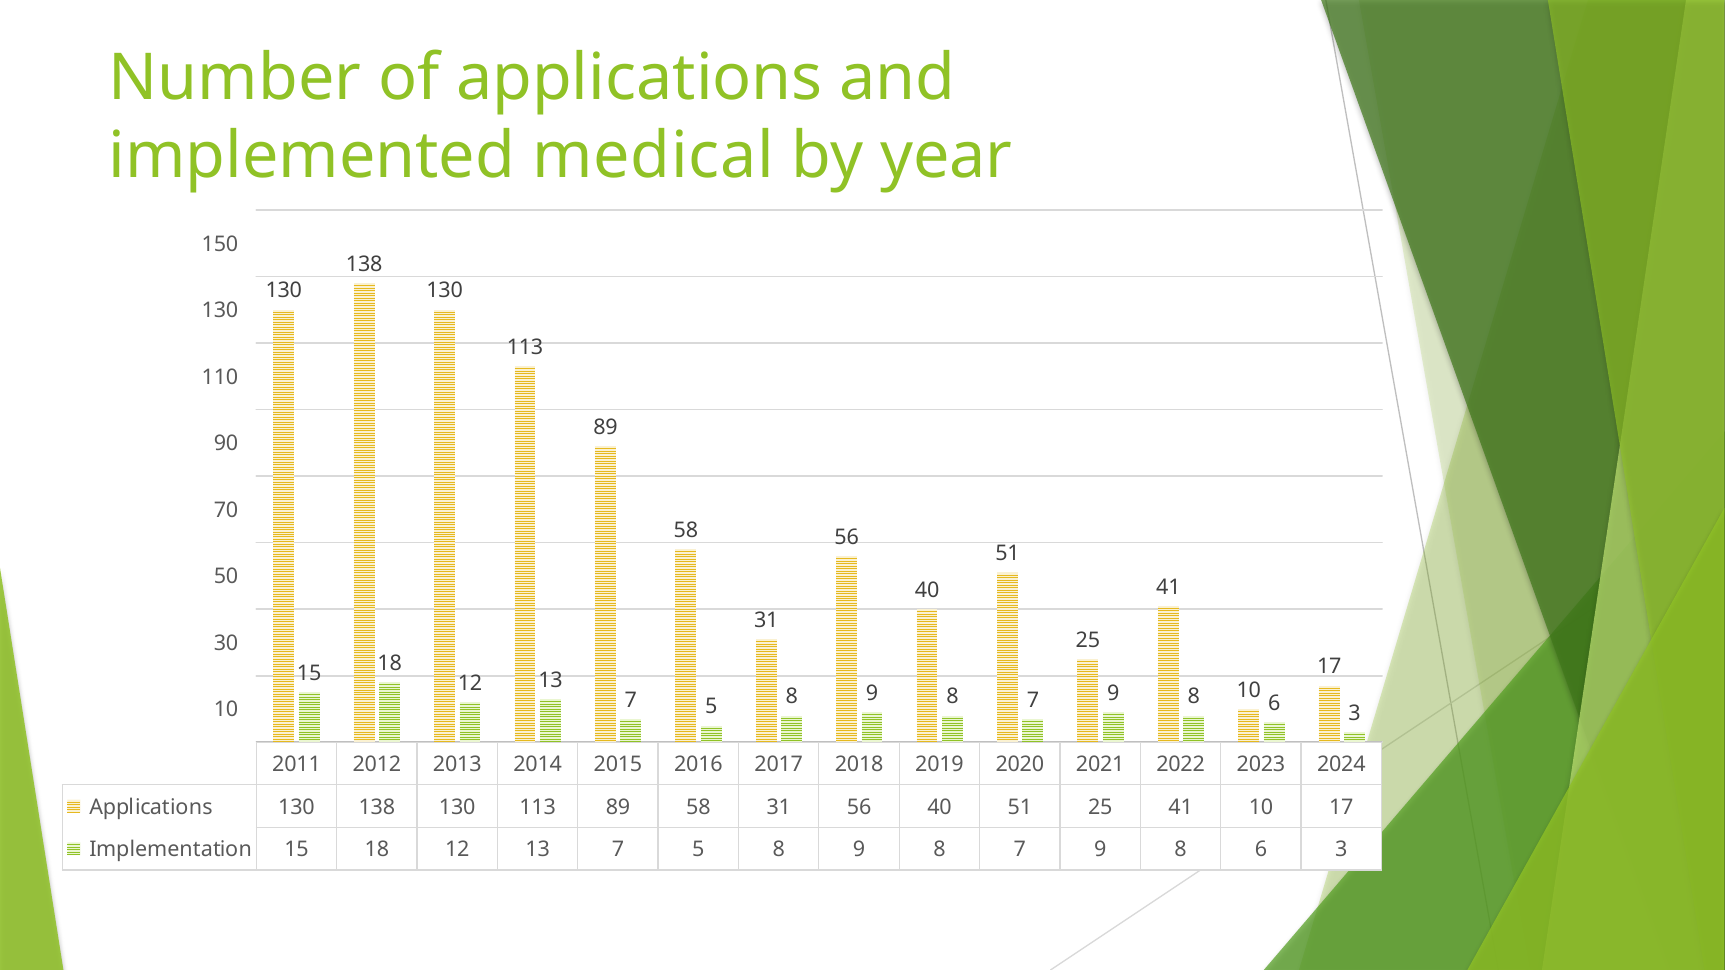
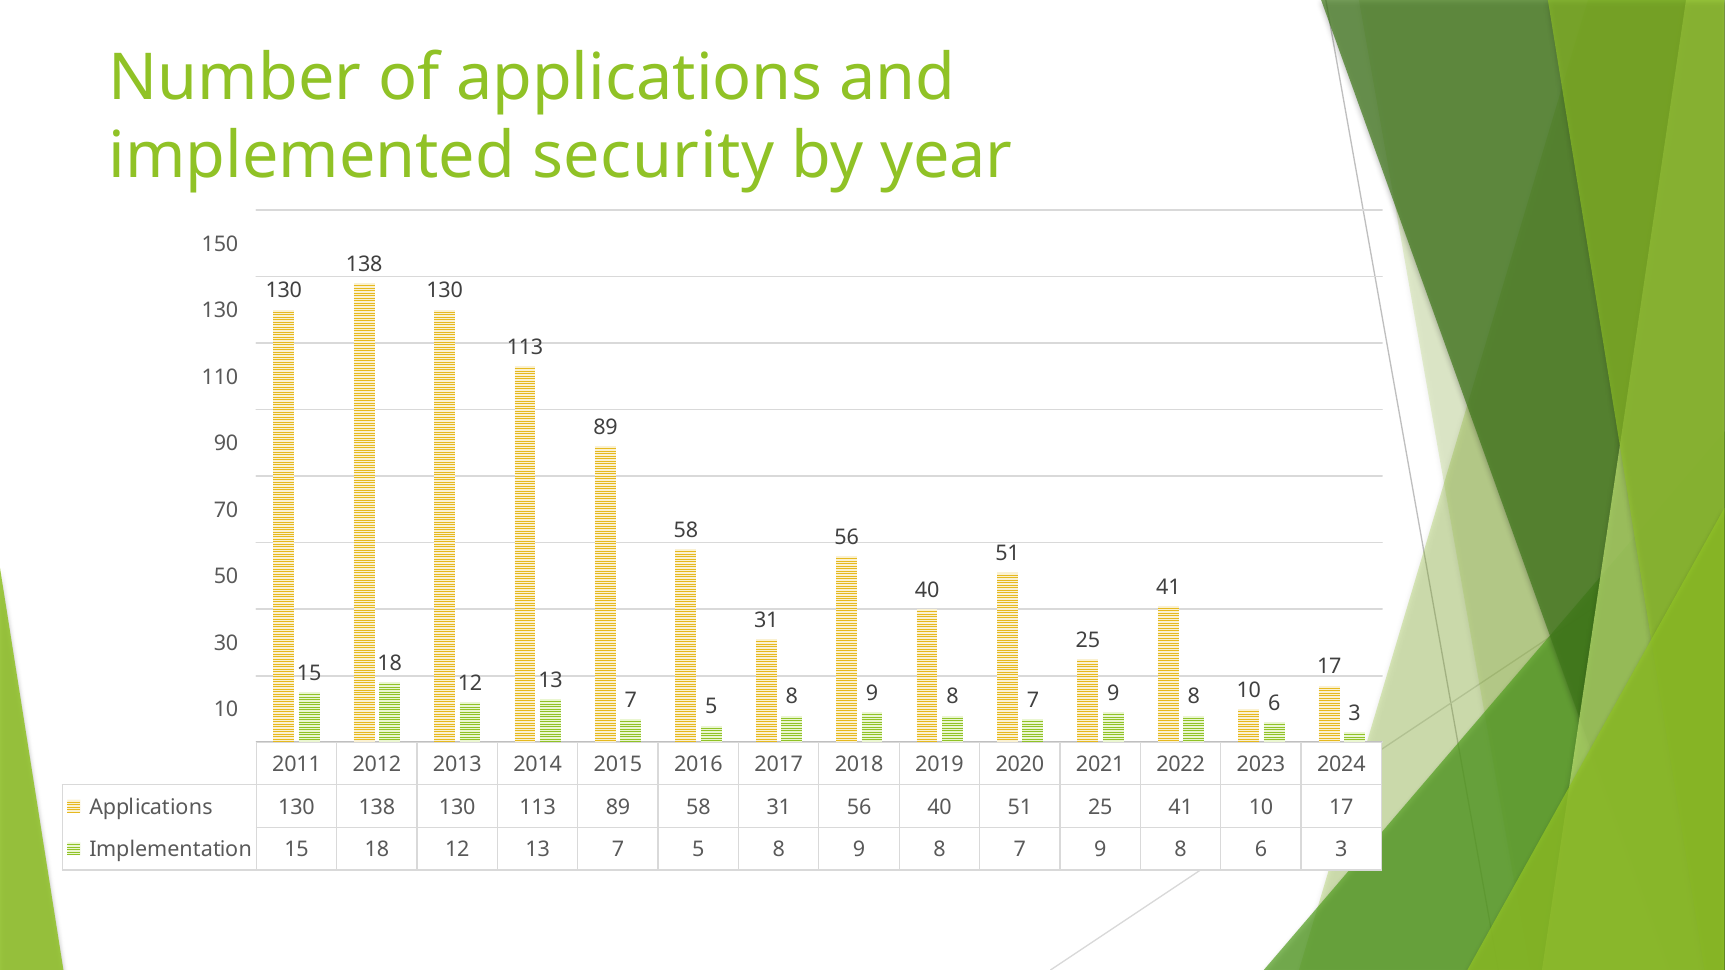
medical: medical -> security (653, 156)
